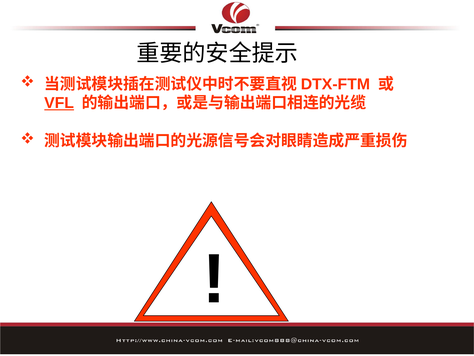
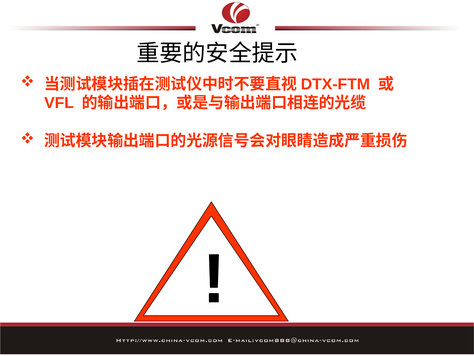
VFL underline: present -> none (59, 103)
